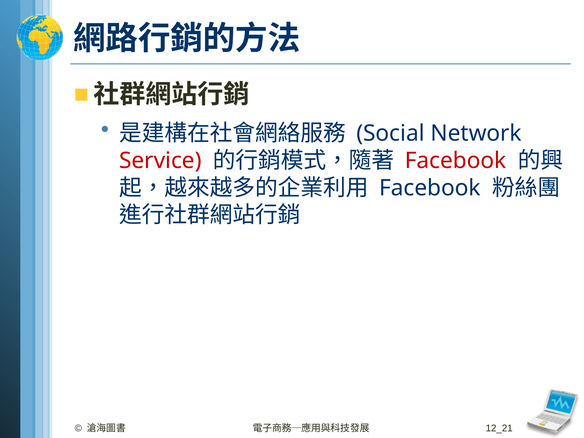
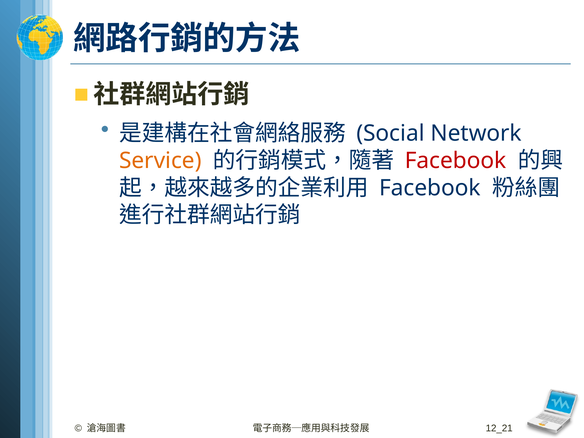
Service colour: red -> orange (160, 161)
